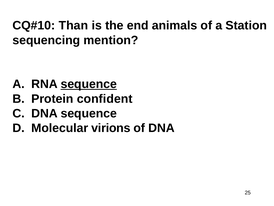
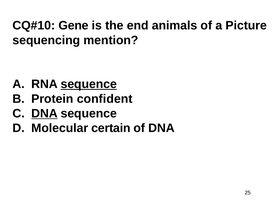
Than: Than -> Gene (74, 25)
Station: Station -> Picture (246, 25)
DNA underline: none -> present (45, 113)
virions: virions -> certain (111, 128)
